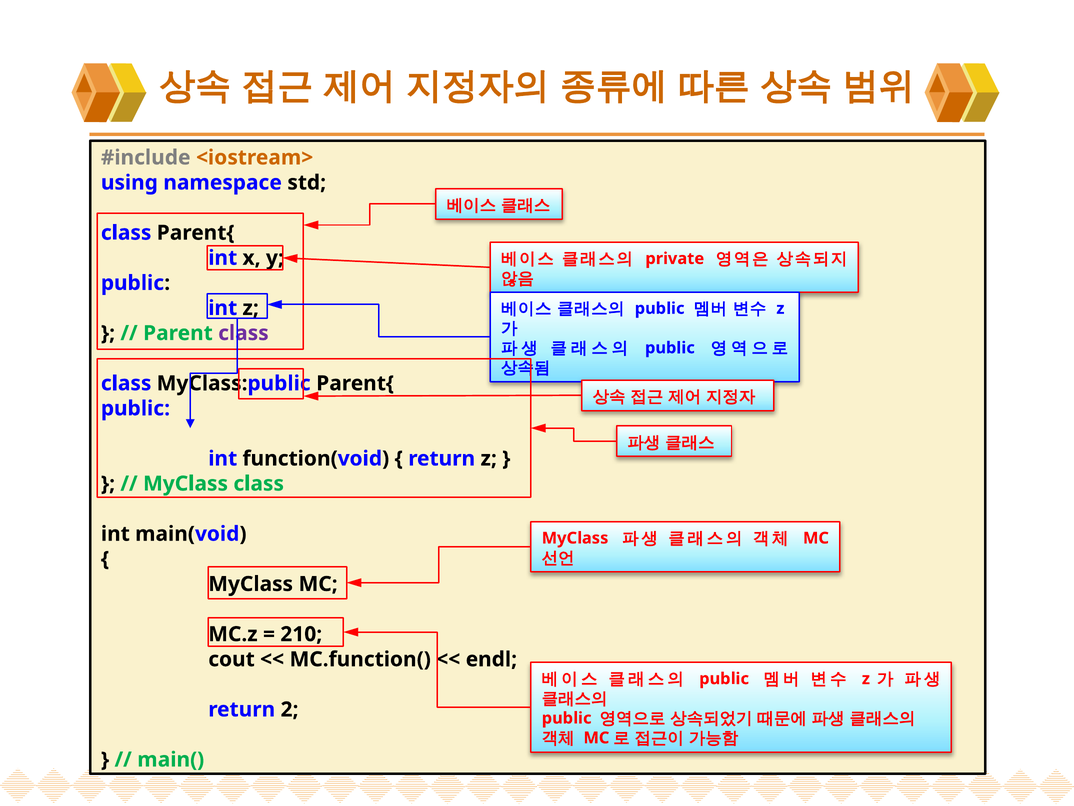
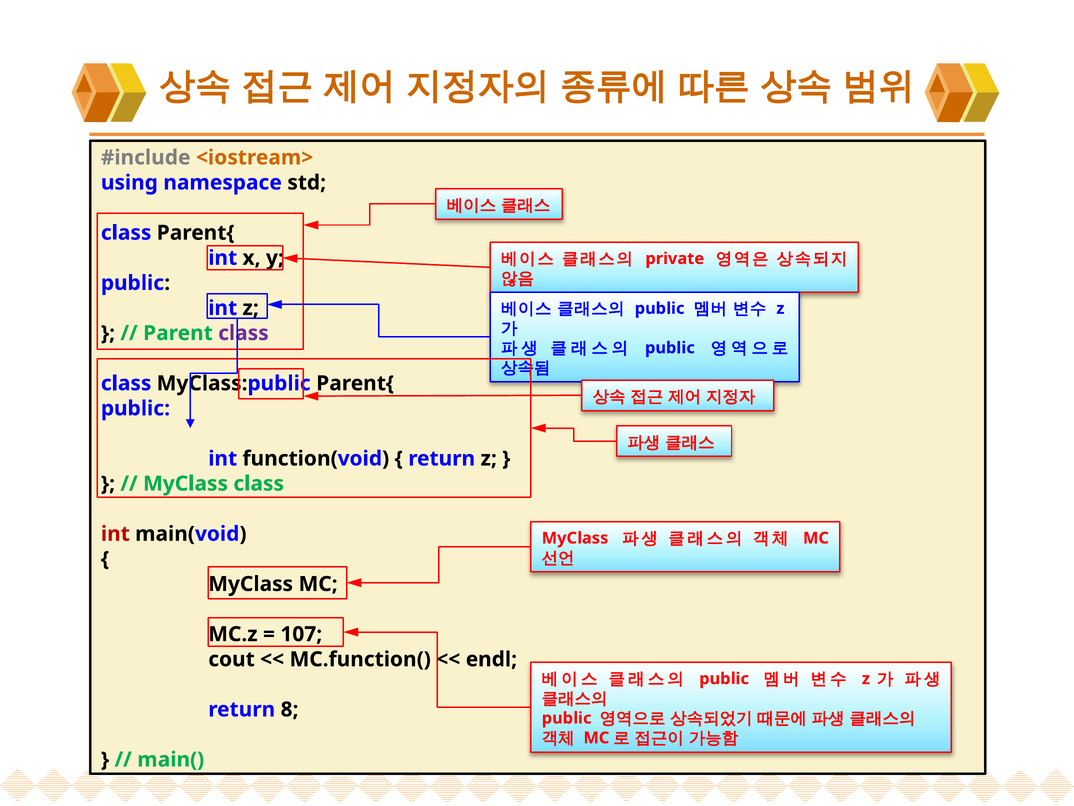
int colour: black -> red (115, 534)
210: 210 -> 107 (301, 634)
2: 2 -> 8 (290, 709)
